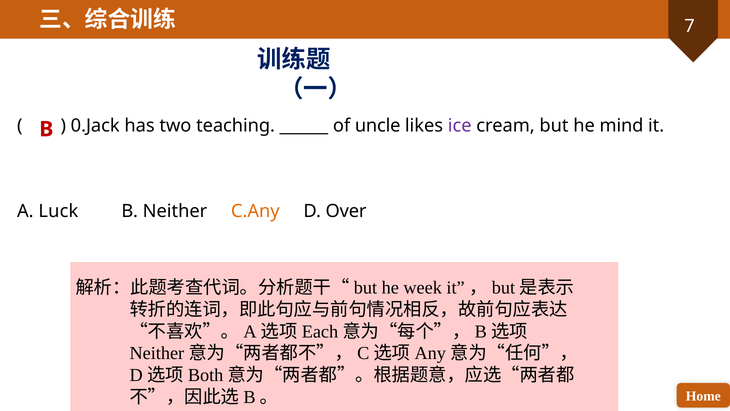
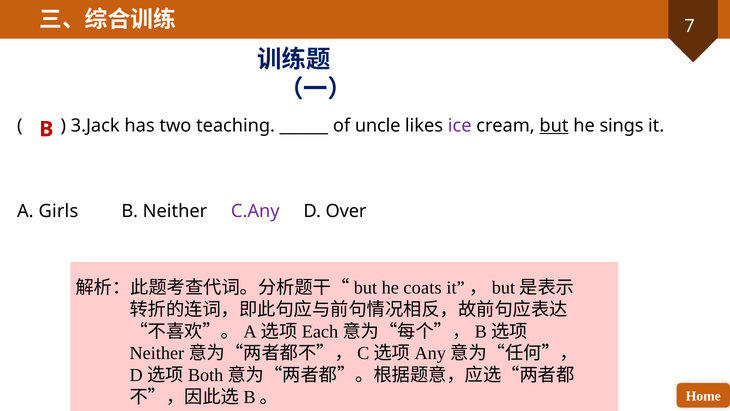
0.Jack: 0.Jack -> 3.Jack (95, 125)
but underline: none -> present (554, 125)
mind: mind -> sings (622, 125)
Luck: Luck -> Girls (58, 211)
C.Any colour: orange -> purple (255, 211)
week: week -> coats (423, 287)
